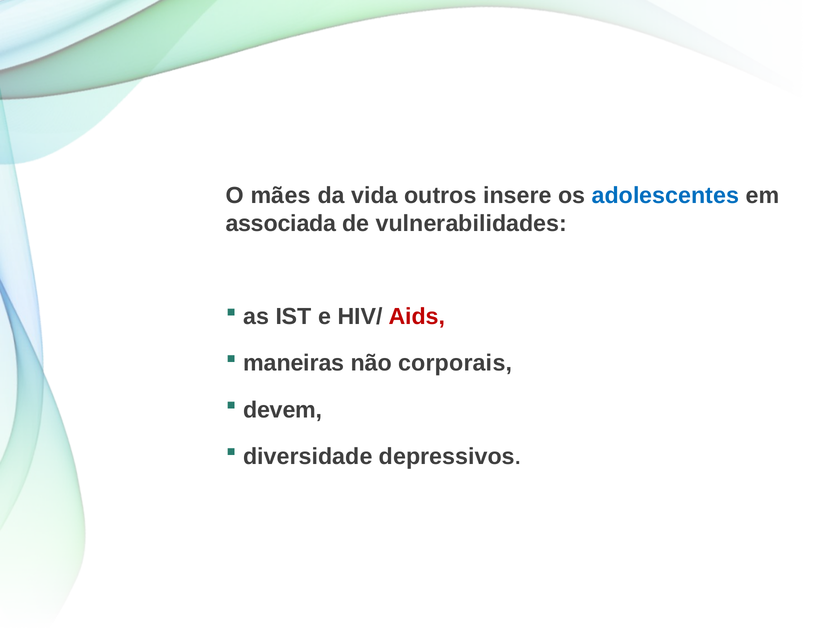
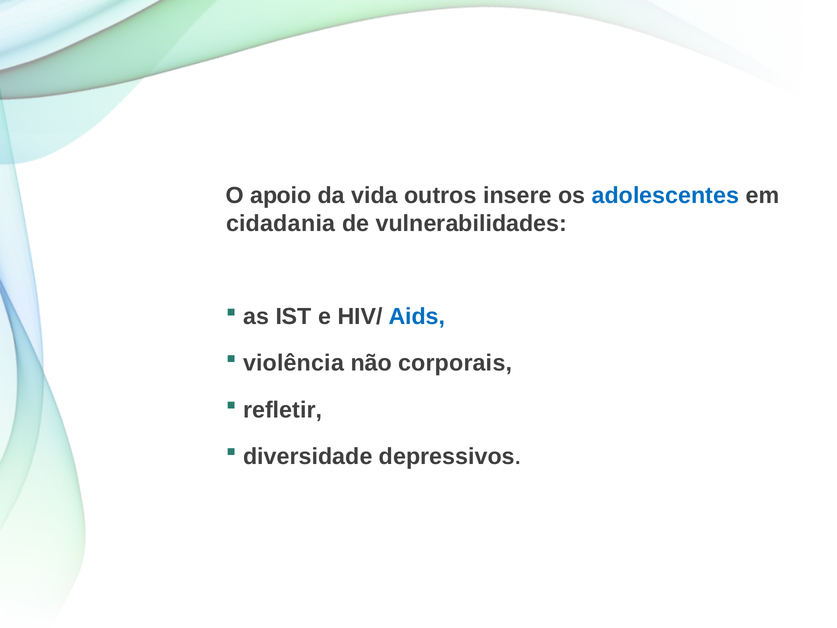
mães: mães -> apoio (281, 196)
associada: associada -> cidadania (281, 224)
Aids colour: red -> blue (417, 317)
maneiras: maneiras -> violência (294, 363)
devem: devem -> refletir (283, 410)
